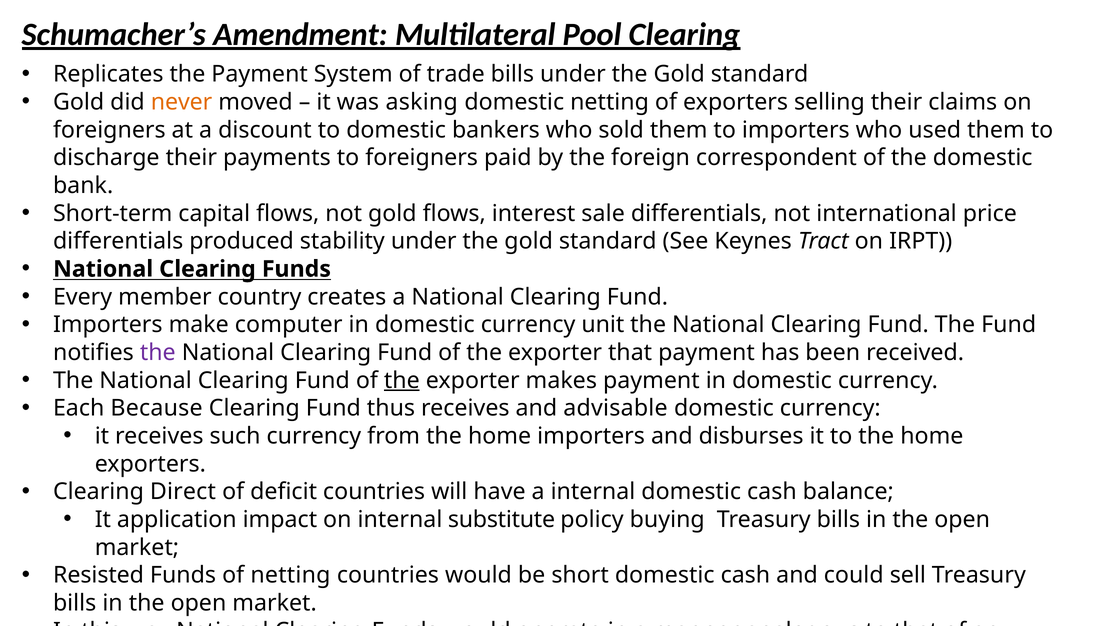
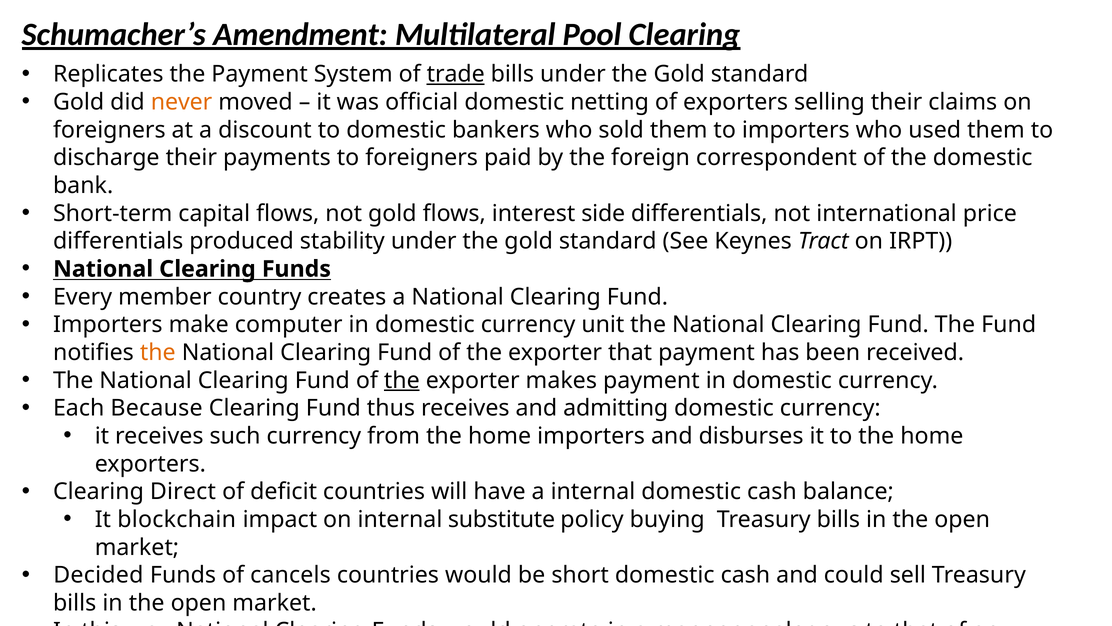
trade underline: none -> present (456, 74)
asking: asking -> official (422, 102)
sale: sale -> side (603, 213)
the colour: purple -> orange (158, 352)
advisable: advisable -> admitting (616, 408)
application: application -> blockchain (177, 519)
Resisted: Resisted -> Decided (98, 575)
of netting: netting -> cancels (290, 575)
